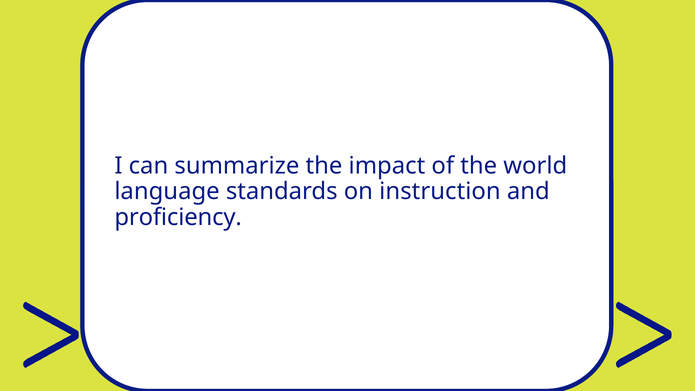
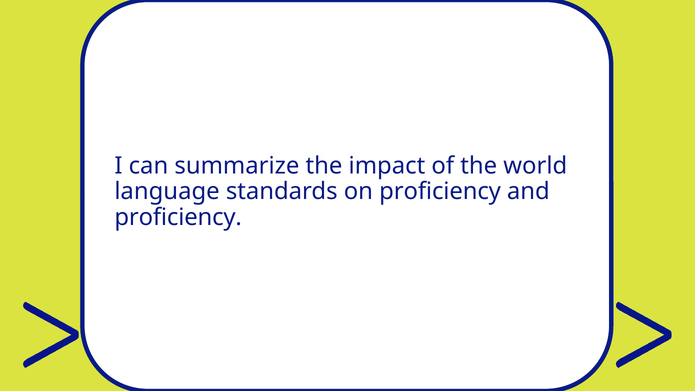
on instruction: instruction -> proficiency (440, 192)
